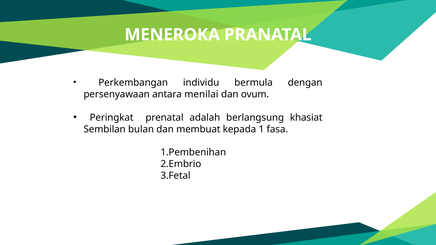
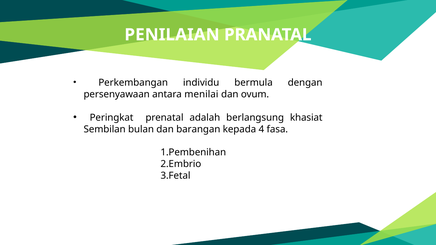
MENEROKA: MENEROKA -> PENILAIAN (172, 35)
membuat: membuat -> barangan (198, 129)
1: 1 -> 4 (261, 129)
